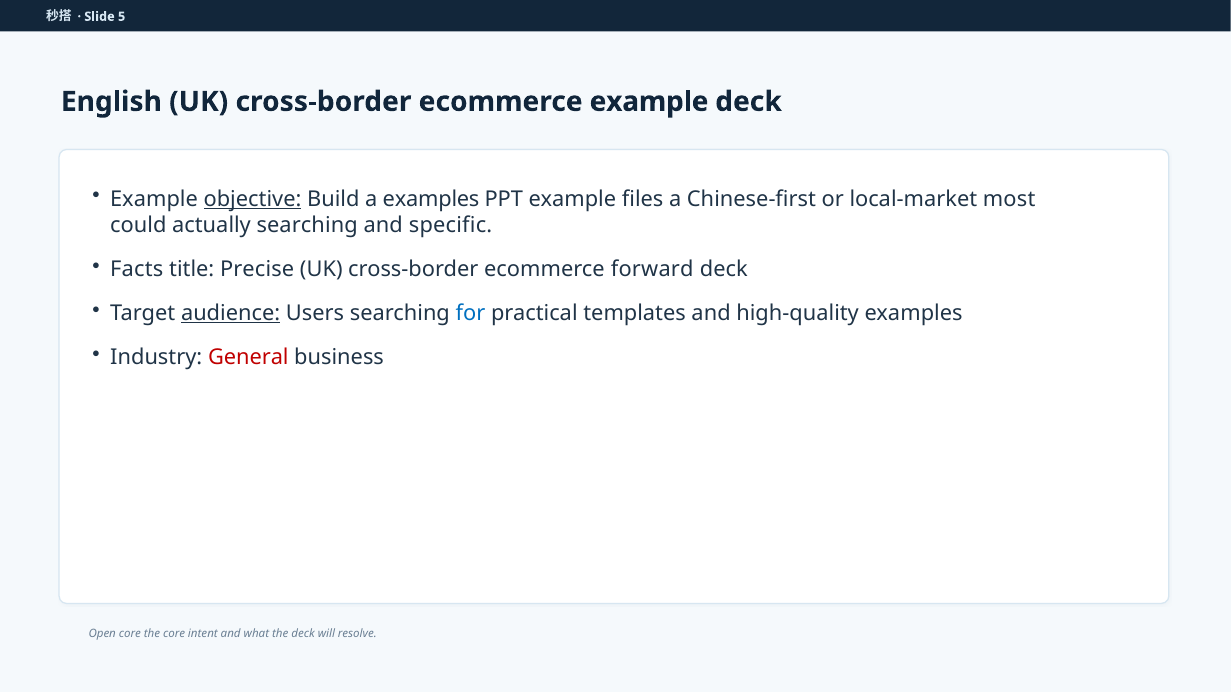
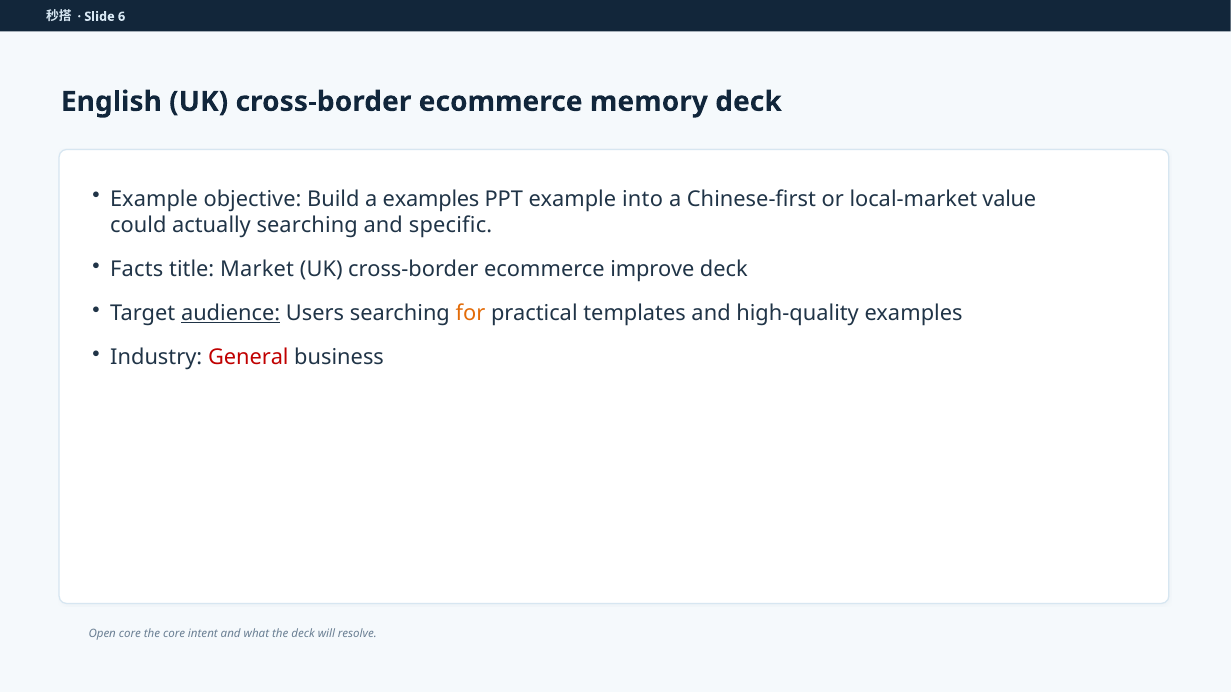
5: 5 -> 6 (122, 17)
ecommerce example: example -> memory (649, 102)
objective underline: present -> none (252, 199)
files: files -> into (643, 199)
most: most -> value (1009, 199)
Precise: Precise -> Market (257, 270)
forward: forward -> improve (652, 270)
for colour: blue -> orange (470, 314)
